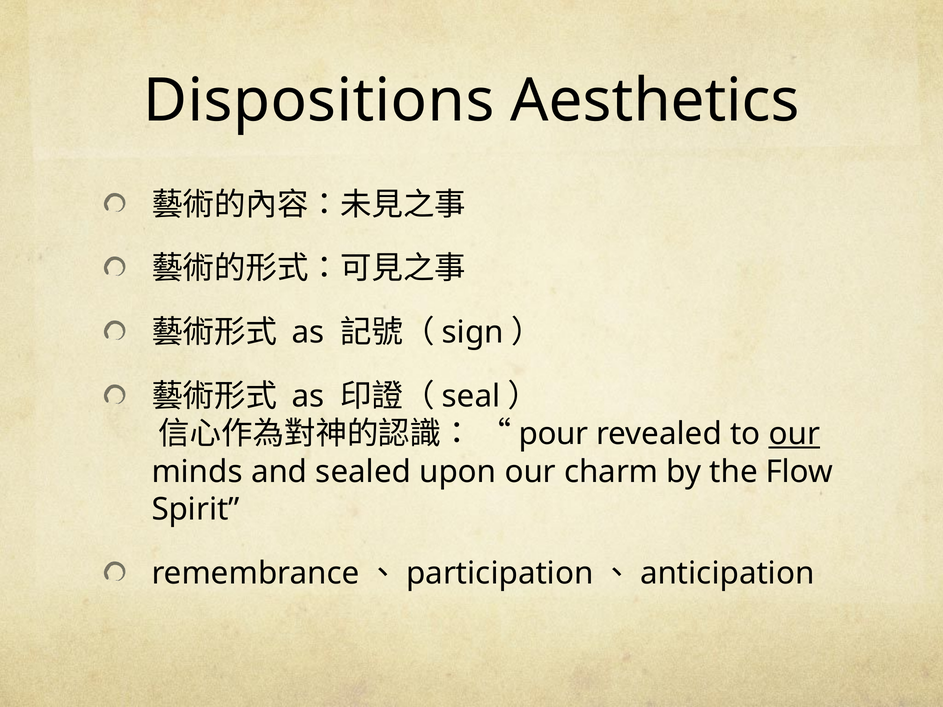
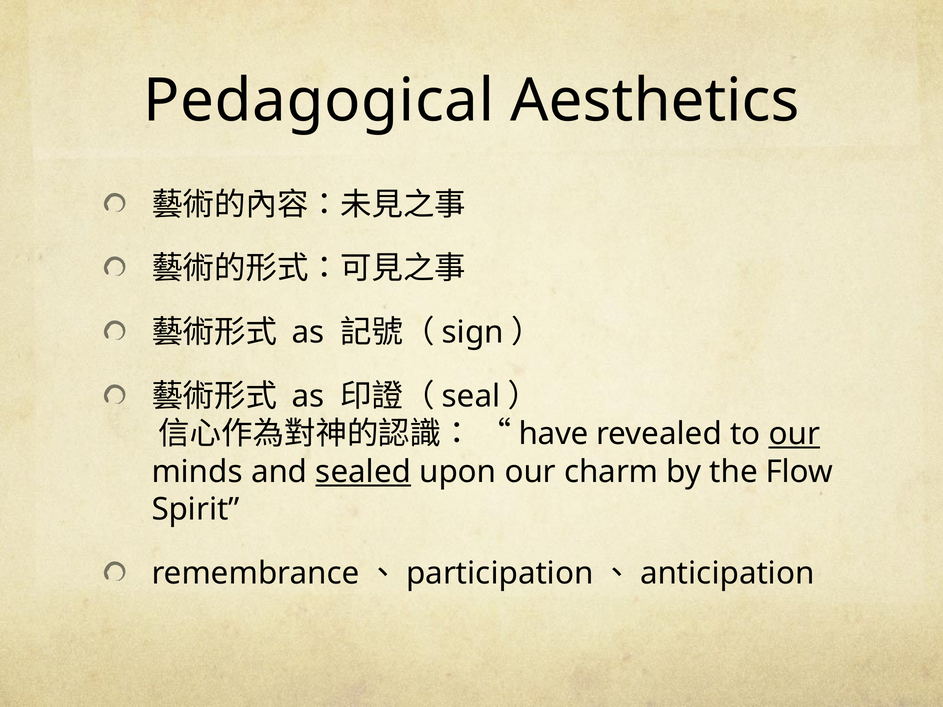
Dispositions: Dispositions -> Pedagogical (319, 101)
pour: pour -> have (554, 434)
sealed underline: none -> present (363, 472)
